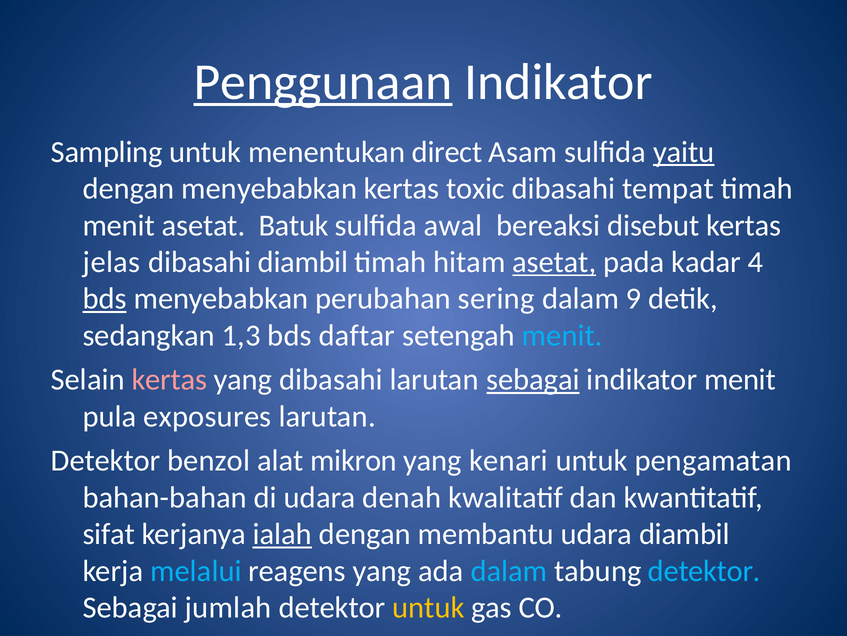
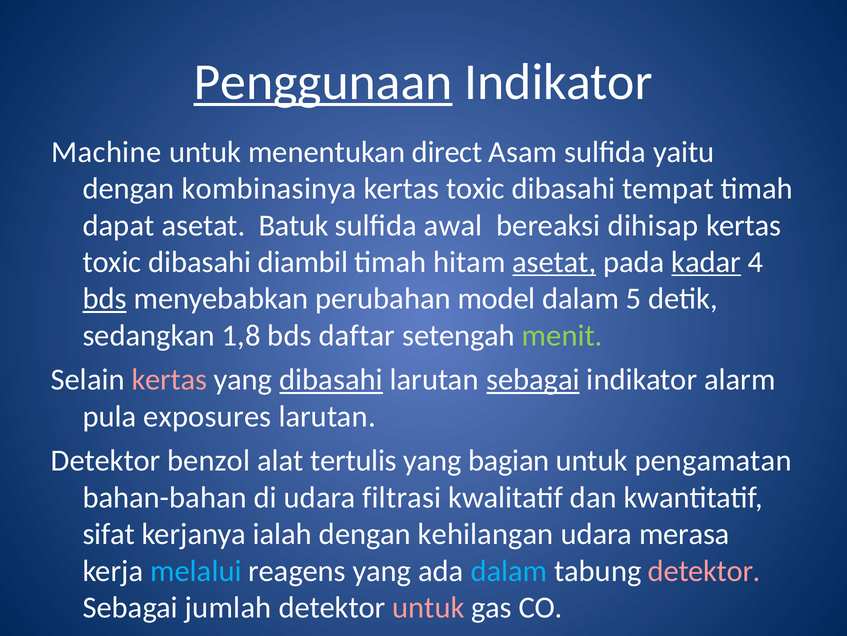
Sampling: Sampling -> Machine (106, 152)
yaitu underline: present -> none (684, 152)
dengan menyebabkan: menyebabkan -> kombinasinya (269, 188)
menit: menit -> dapat (119, 225)
disebut: disebut -> dihisap (653, 225)
jelas: jelas -> toxic (112, 262)
kadar underline: none -> present (706, 262)
sering: sering -> model (497, 298)
9: 9 -> 5 (634, 298)
1,3: 1,3 -> 1,8 (241, 335)
menit colour: light blue -> light green (562, 335)
dibasahi underline: none -> present (331, 379)
indikator menit: menit -> alarm (740, 379)
mikron: mikron -> tertulis (354, 460)
kenari: kenari -> bagian (509, 460)
denah: denah -> filtrasi (402, 497)
ialah underline: present -> none (282, 534)
membantu: membantu -> kehilangan (486, 534)
udara diambil: diambil -> merasa (684, 534)
detektor colour: light blue -> pink (704, 570)
untuk colour: yellow -> pink (428, 607)
